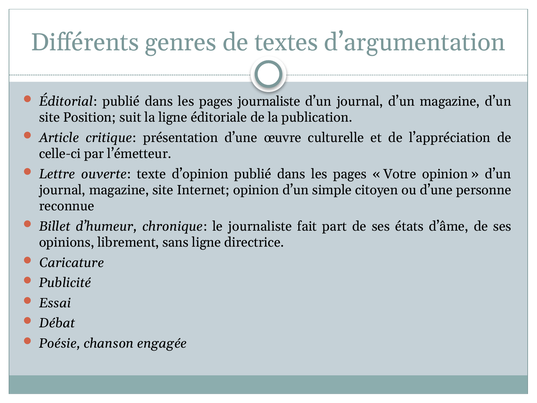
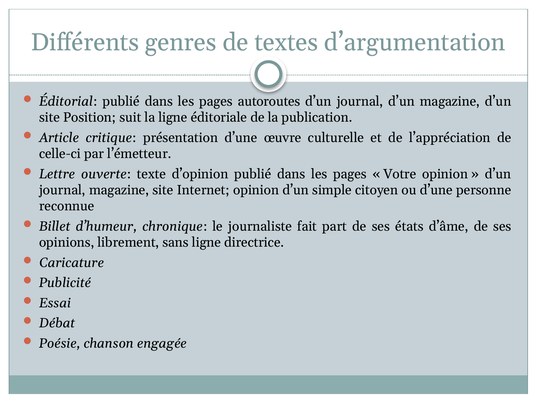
pages journaliste: journaliste -> autoroutes (269, 101)
